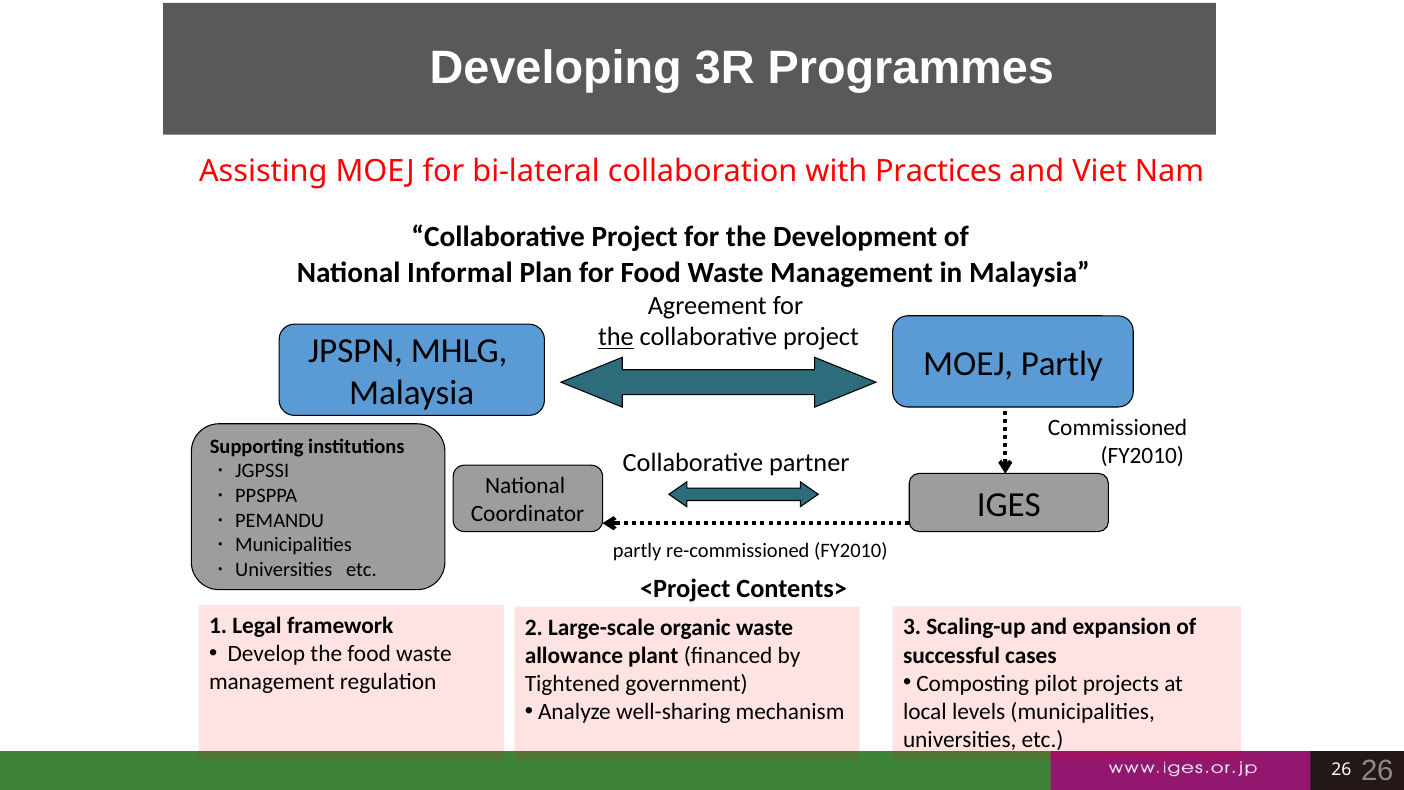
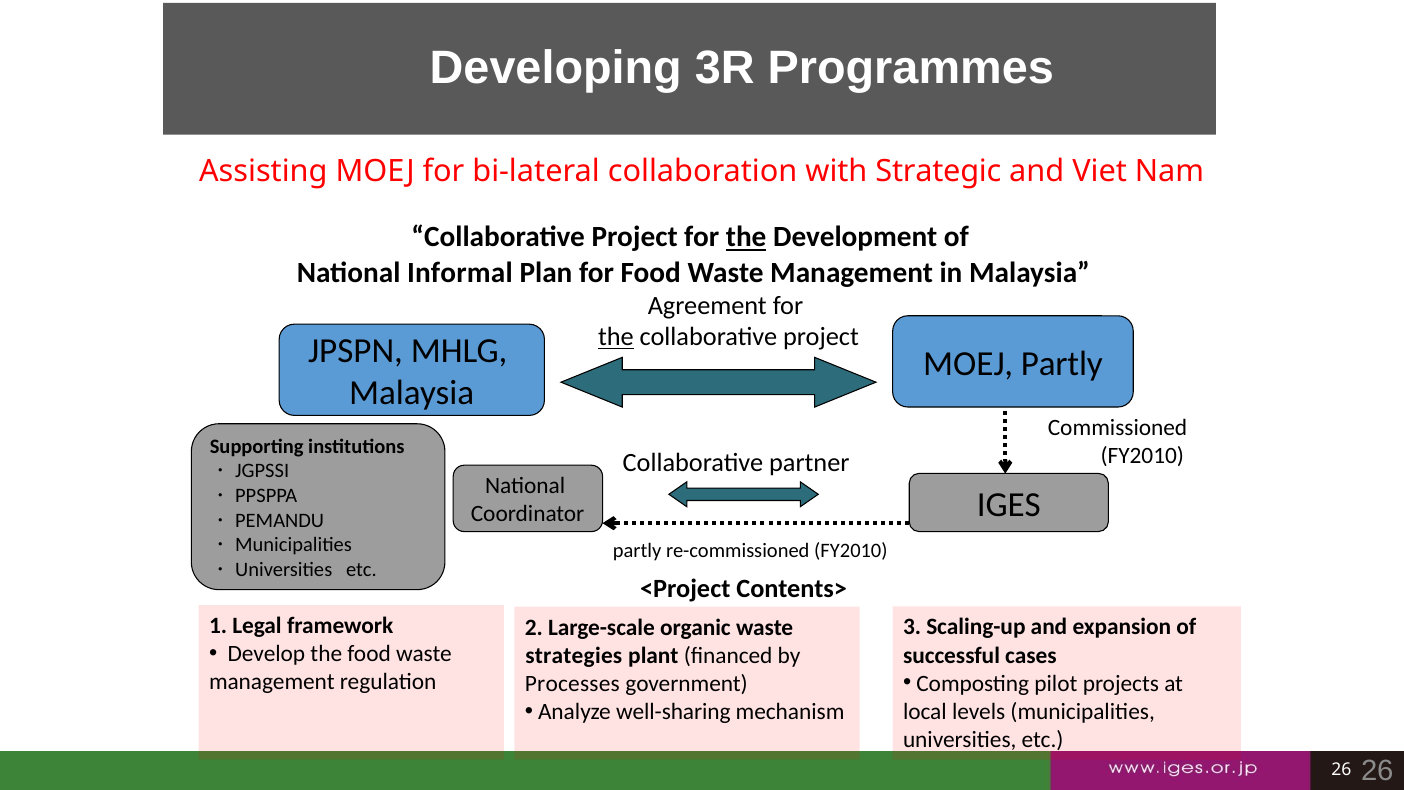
Practices: Practices -> Strategic (938, 172)
the underline: none -> present (746, 237)
allowance: allowance -> strategies (574, 655)
Tightened: Tightened -> Processes (572, 683)
